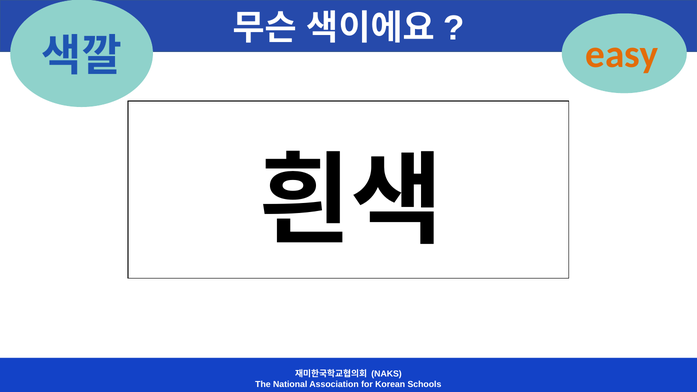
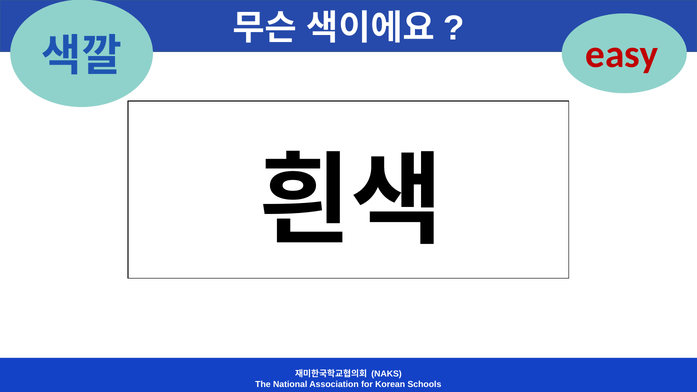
easy colour: orange -> red (622, 54)
